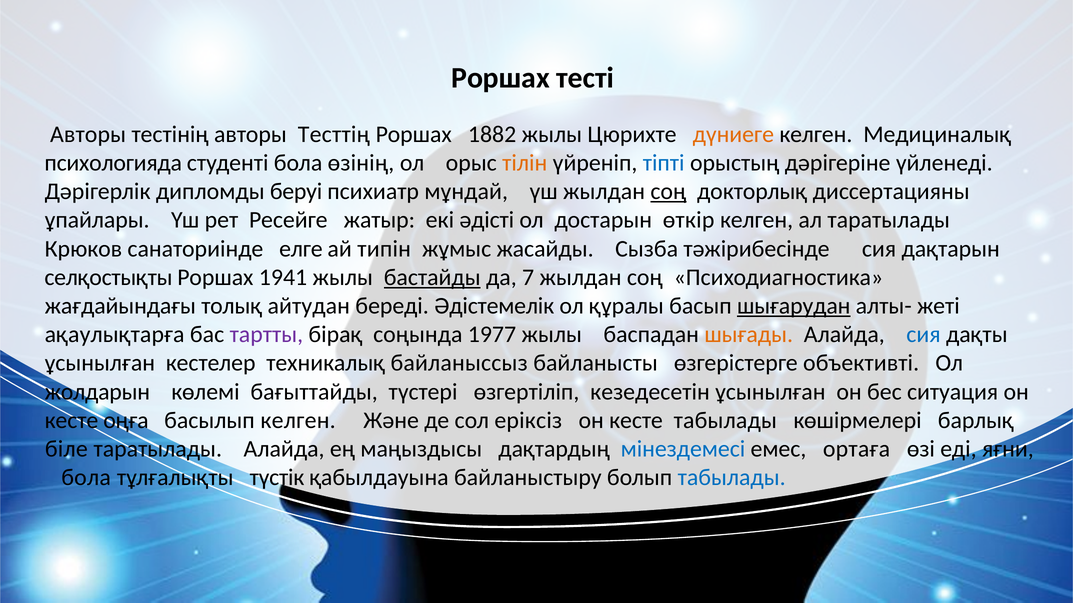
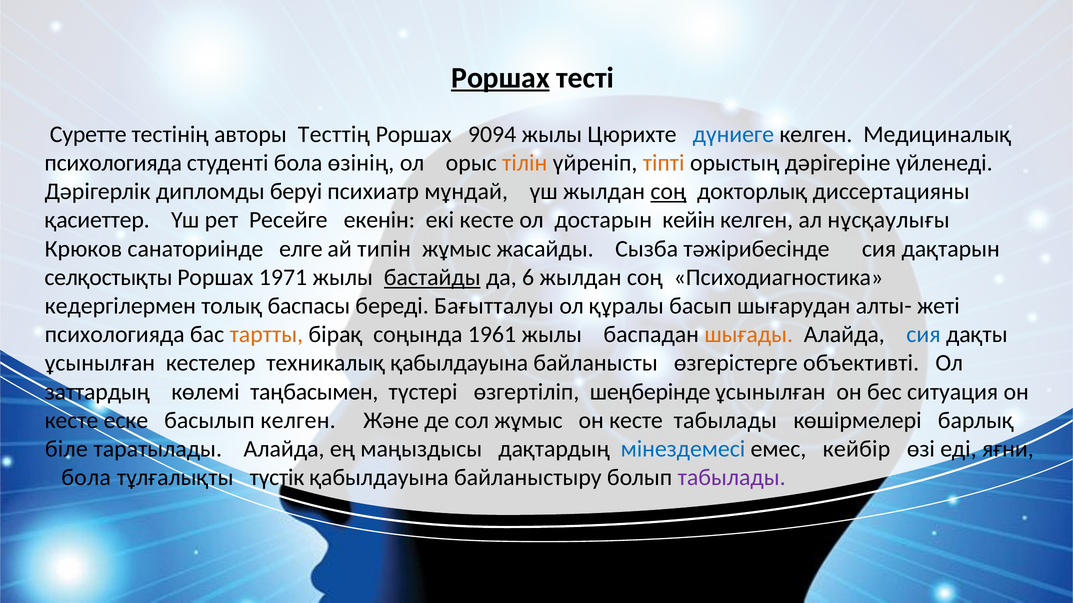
Роршах underline: none -> present (501, 78)
Авторы: Авторы -> Суретте (88, 134)
1882: 1882 -> 9094 (492, 134)
дүниеге colour: orange -> blue (733, 134)
тіпті colour: blue -> orange (664, 163)
ұпайлары: ұпайлары -> қасиеттер (97, 220)
жатыр: жатыр -> екенін (379, 220)
екі әдісті: әдісті -> кесте (487, 220)
өткір: өткір -> кейін (689, 220)
ал таратылады: таратылады -> нұсқаулығы (889, 220)
1941: 1941 -> 1971 (283, 278)
7: 7 -> 6 (528, 278)
жағдайындағы: жағдайындағы -> кедергілермен (120, 306)
айтудан: айтудан -> баспасы (309, 306)
Әдістемелік: Әдістемелік -> Бағытталуы (494, 306)
шығарудан underline: present -> none (794, 306)
ақаулықтарға: ақаулықтарға -> психологияда (115, 335)
тартты colour: purple -> orange (266, 335)
1977: 1977 -> 1961 (492, 335)
техникалық байланыссыз: байланыссыз -> қабылдауына (459, 363)
жолдарын: жолдарын -> заттардың (97, 392)
бағыттайды: бағыттайды -> таңбасымен (314, 392)
кезедесетін: кезедесетін -> шеңберінде (650, 392)
оңға: оңға -> еске (126, 421)
сол еріксіз: еріксіз -> жұмыс (528, 421)
ортаға: ортаға -> кейбір (857, 449)
табылады colour: blue -> purple (732, 478)
